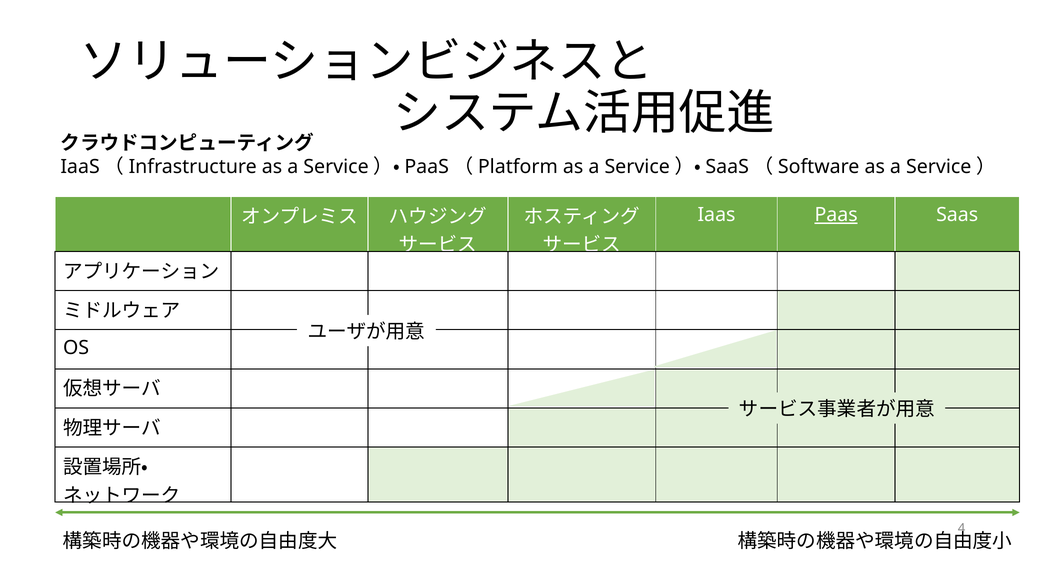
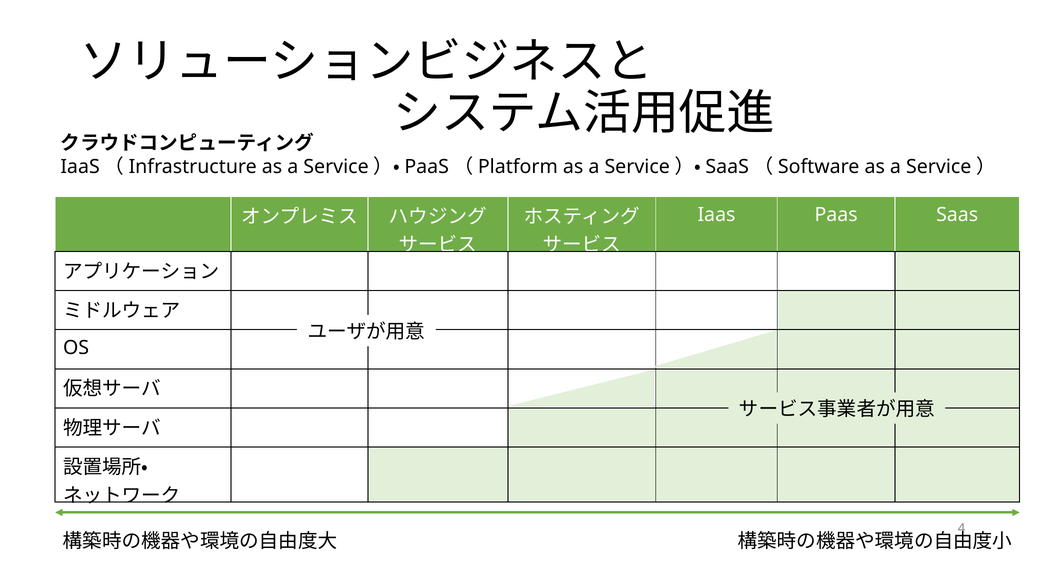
Paas underline: present -> none (836, 215)
